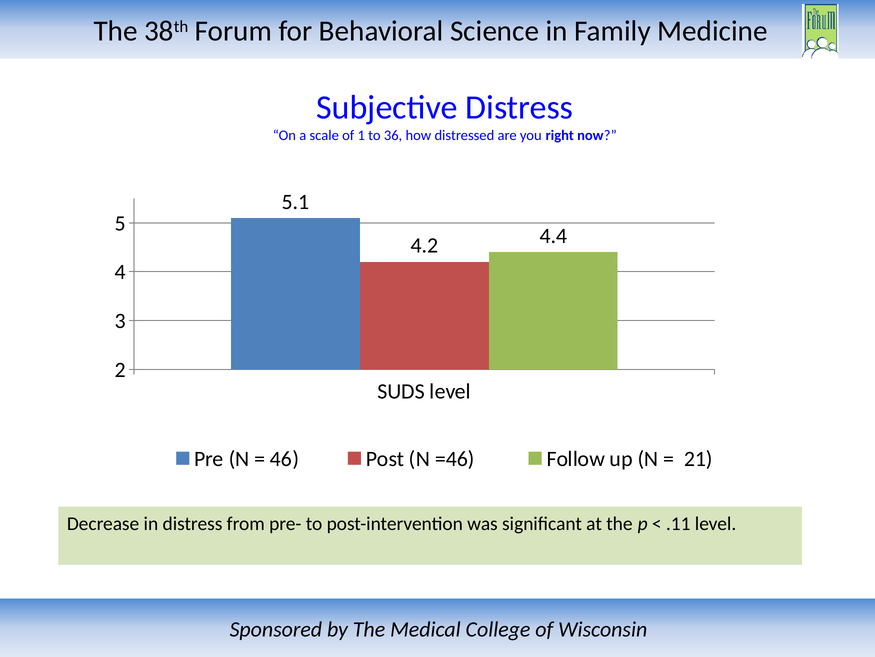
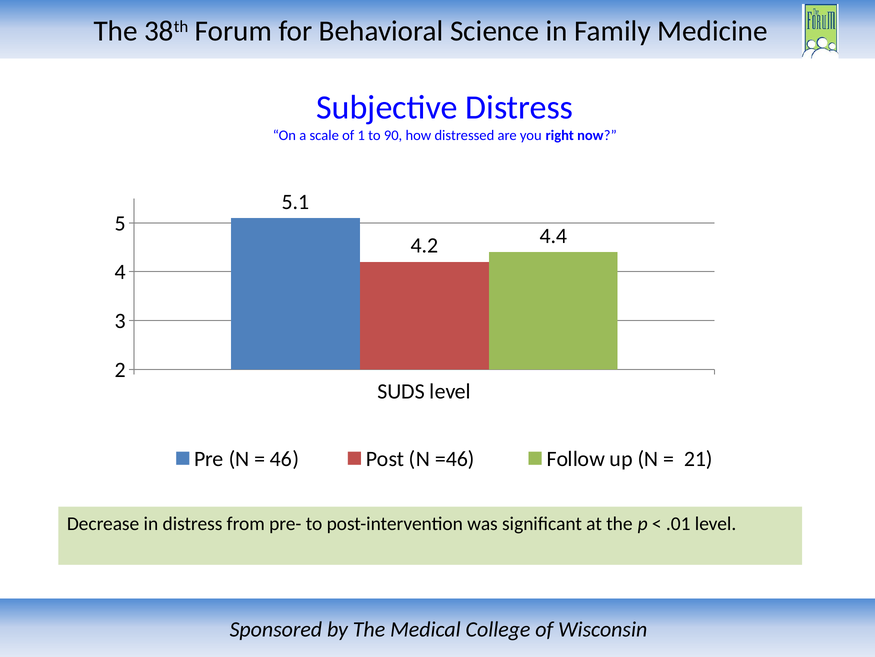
36: 36 -> 90 (393, 135)
.11: .11 -> .01 (678, 523)
